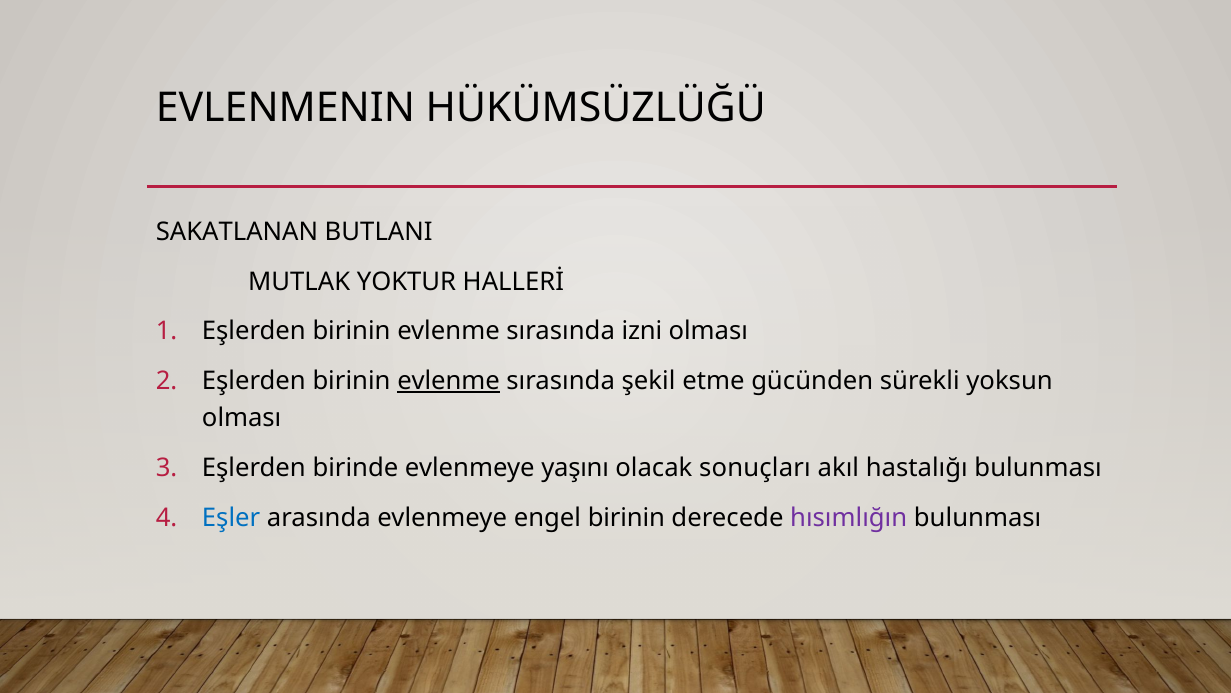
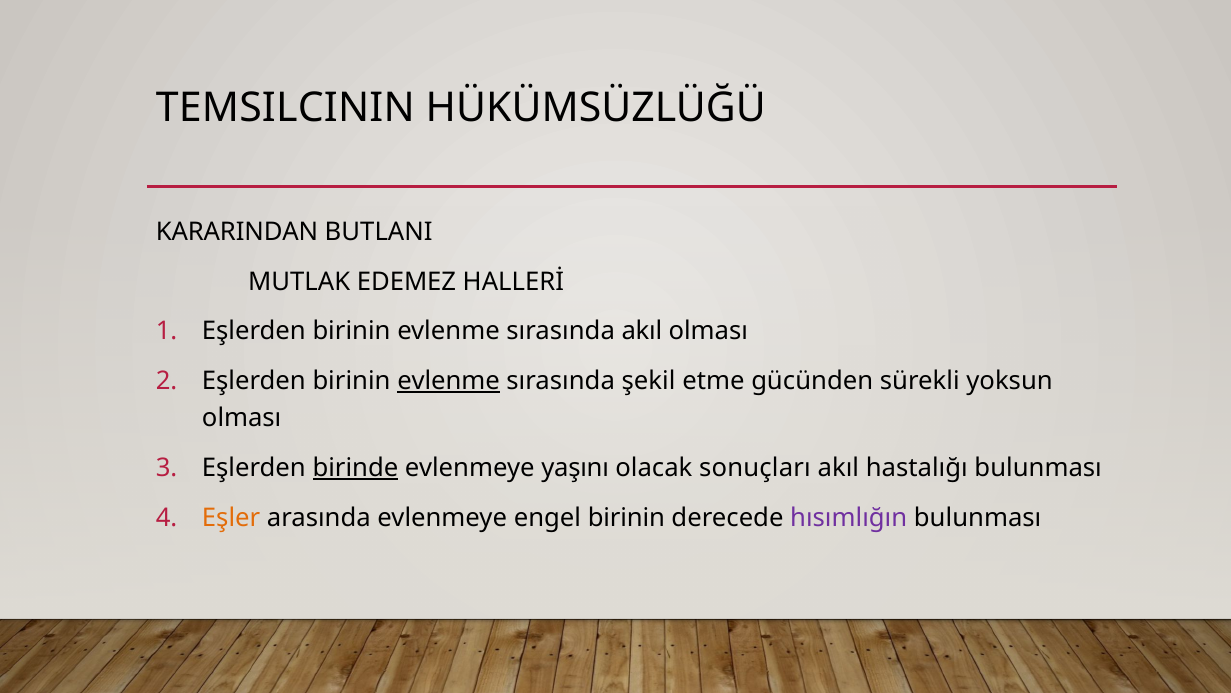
EVLENMENIN: EVLENMENIN -> TEMSILCININ (285, 108)
SAKATLANAN: SAKATLANAN -> KARARINDAN (237, 232)
YOKTUR: YOKTUR -> EDEMEZ (407, 281)
sırasında izni: izni -> akıl (642, 331)
birinde underline: none -> present (355, 468)
Eşler colour: blue -> orange (231, 517)
